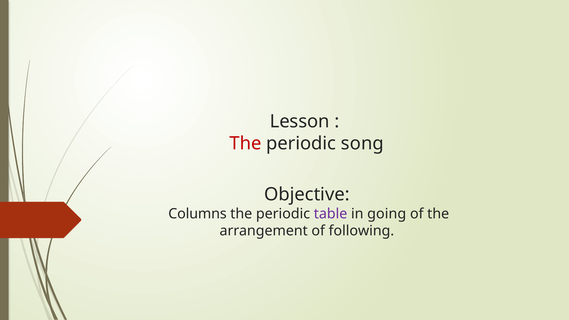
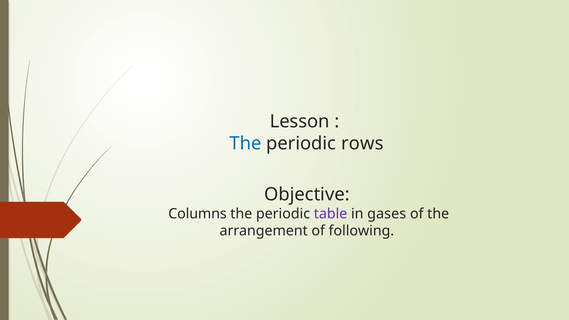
The colour: red -> blue (246, 143)
song: song -> rows (362, 143)
going: going -> gases (387, 214)
